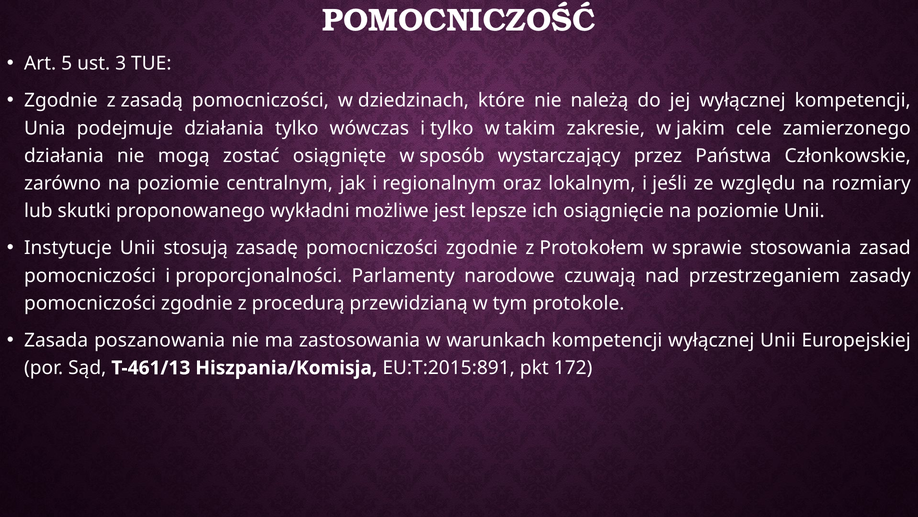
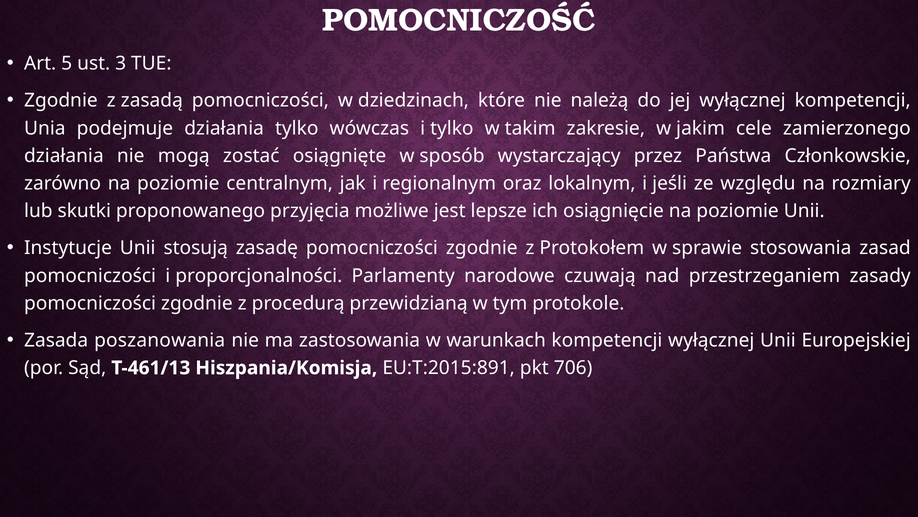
wykładni: wykładni -> przyjęcia (310, 211)
172: 172 -> 706 (573, 368)
